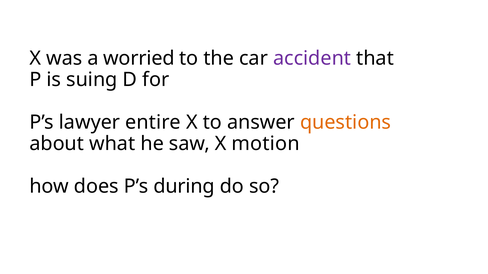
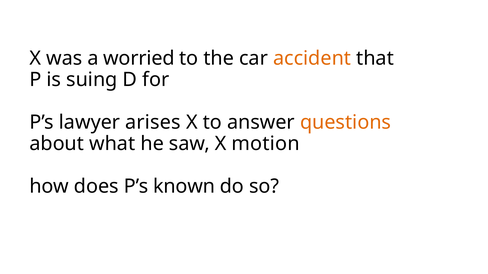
accident colour: purple -> orange (312, 58)
entire: entire -> arises (153, 123)
during: during -> known (184, 187)
